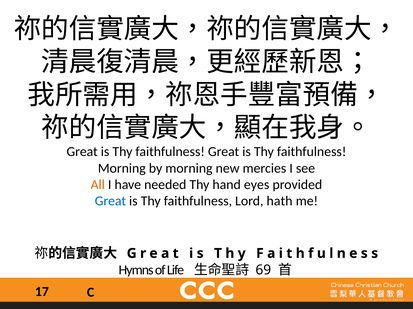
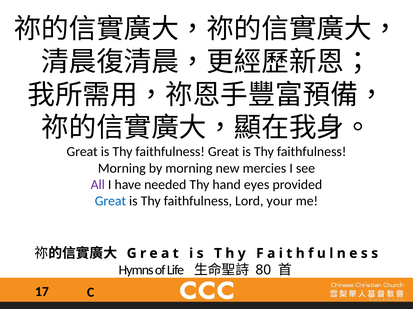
All colour: orange -> purple (98, 185)
hath: hath -> your (280, 202)
69: 69 -> 80 (263, 270)
